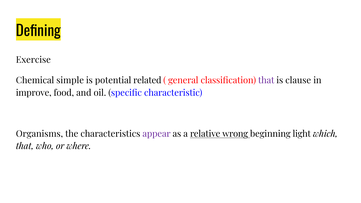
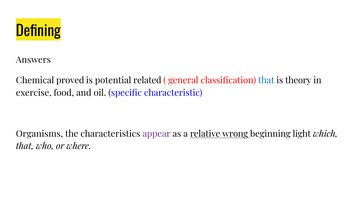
Exercise: Exercise -> Answers (33, 60)
simple: simple -> proved (70, 80)
that colour: purple -> blue (266, 80)
clause: clause -> theory (298, 80)
improve: improve -> exercise (34, 93)
